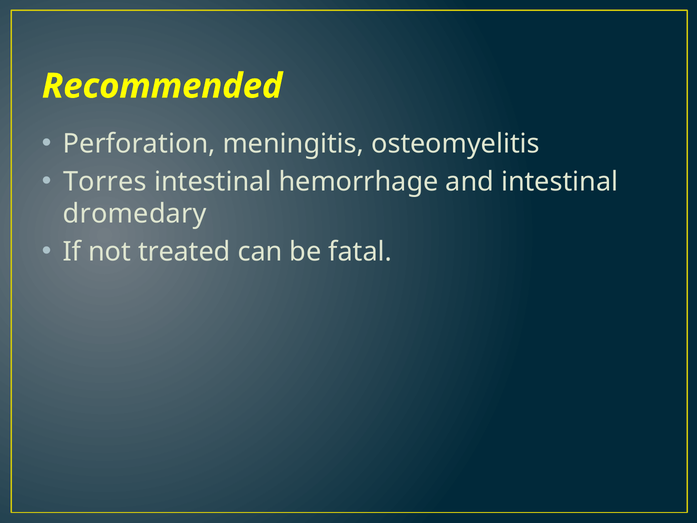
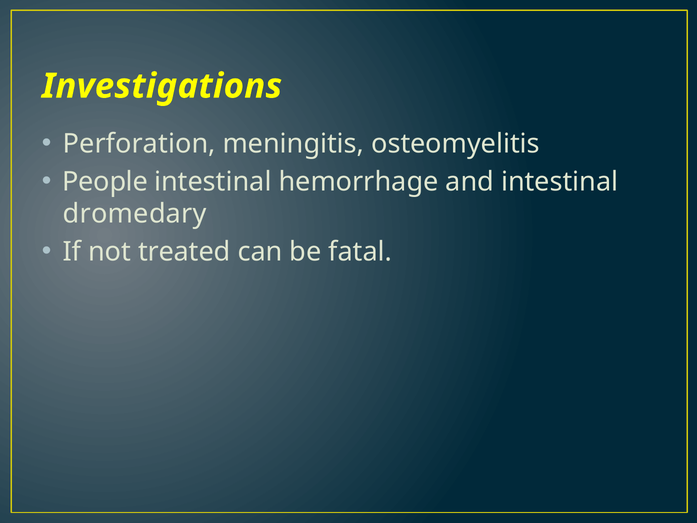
Recommended: Recommended -> Investigations (162, 86)
Torres: Torres -> People (105, 181)
